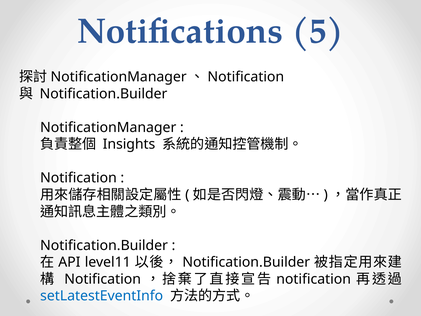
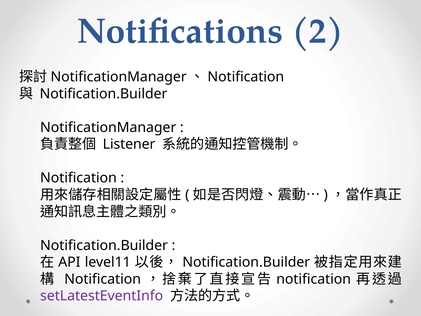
5: 5 -> 2 (318, 31)
Insights: Insights -> Listener (129, 144)
setLatestEventInfo colour: blue -> purple (102, 296)
